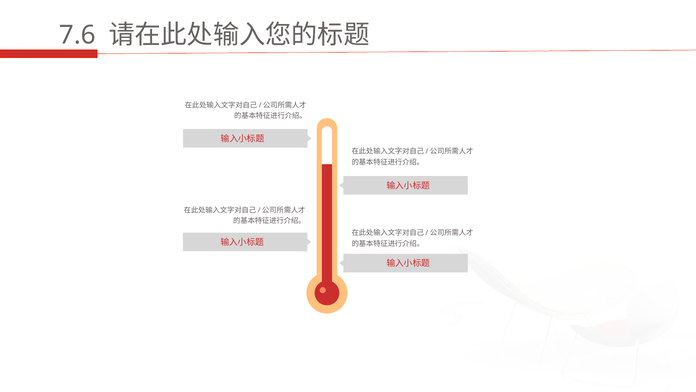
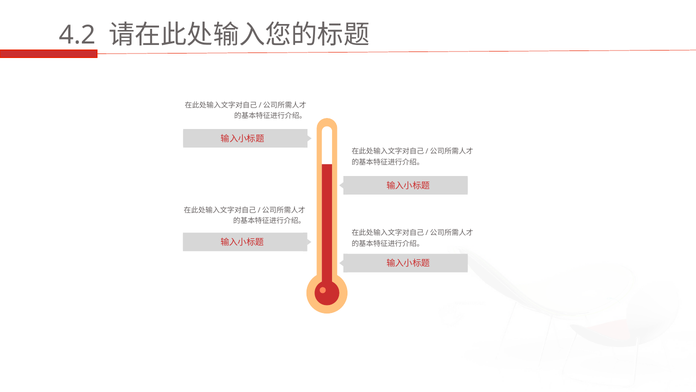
7.6: 7.6 -> 4.2 (77, 35)
